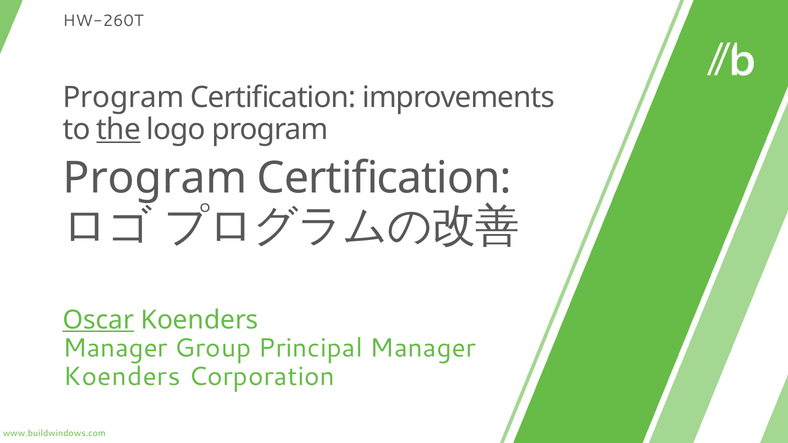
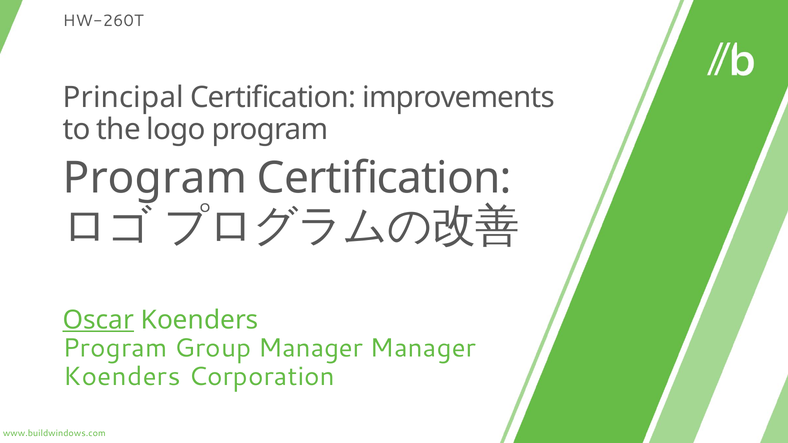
Program: Program -> Principal (123, 98)
the underline: present -> none (119, 130)
Manager: Manager -> Program (115, 349)
Group Principal: Principal -> Manager (311, 349)
